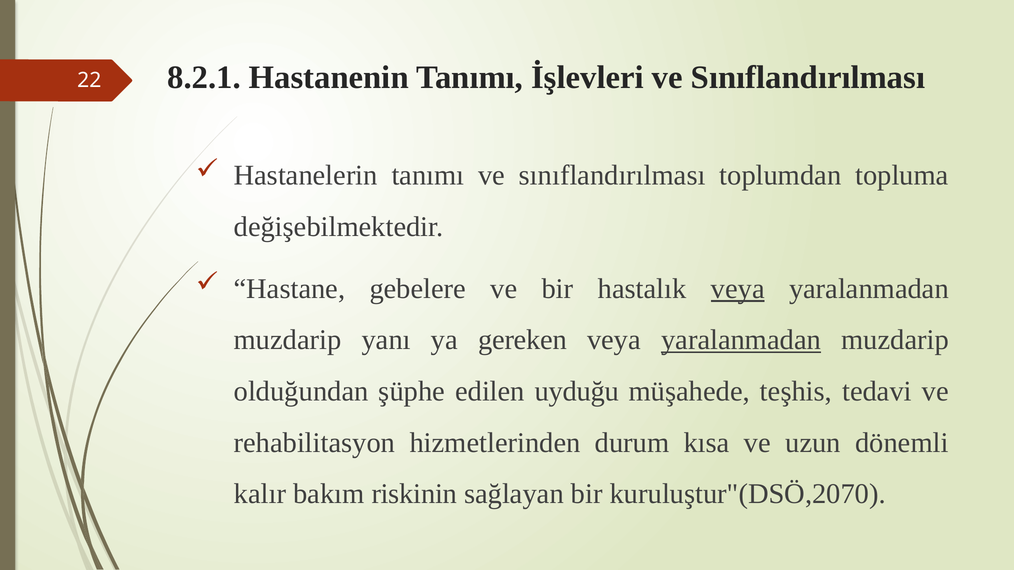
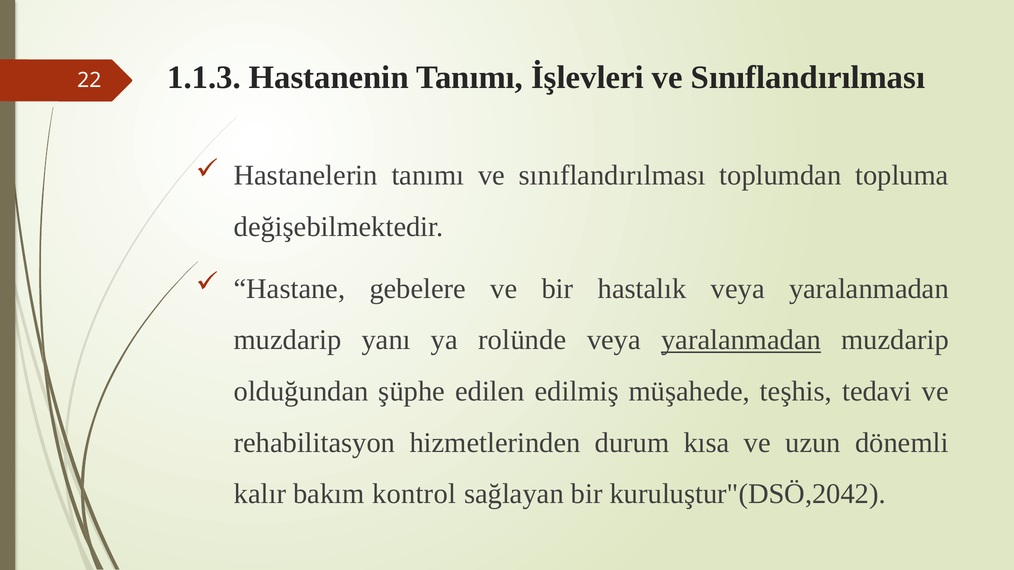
8.2.1: 8.2.1 -> 1.1.3 (204, 78)
veya underline: present -> none (738, 289)
gereken: gereken -> rolünde (522, 340)
uyduğu: uyduğu -> edilmiş (577, 392)
riskinin: riskinin -> kontrol (414, 494)
kuruluştur"(DSÖ,2070: kuruluştur"(DSÖ,2070 -> kuruluştur"(DSÖ,2042 (748, 494)
